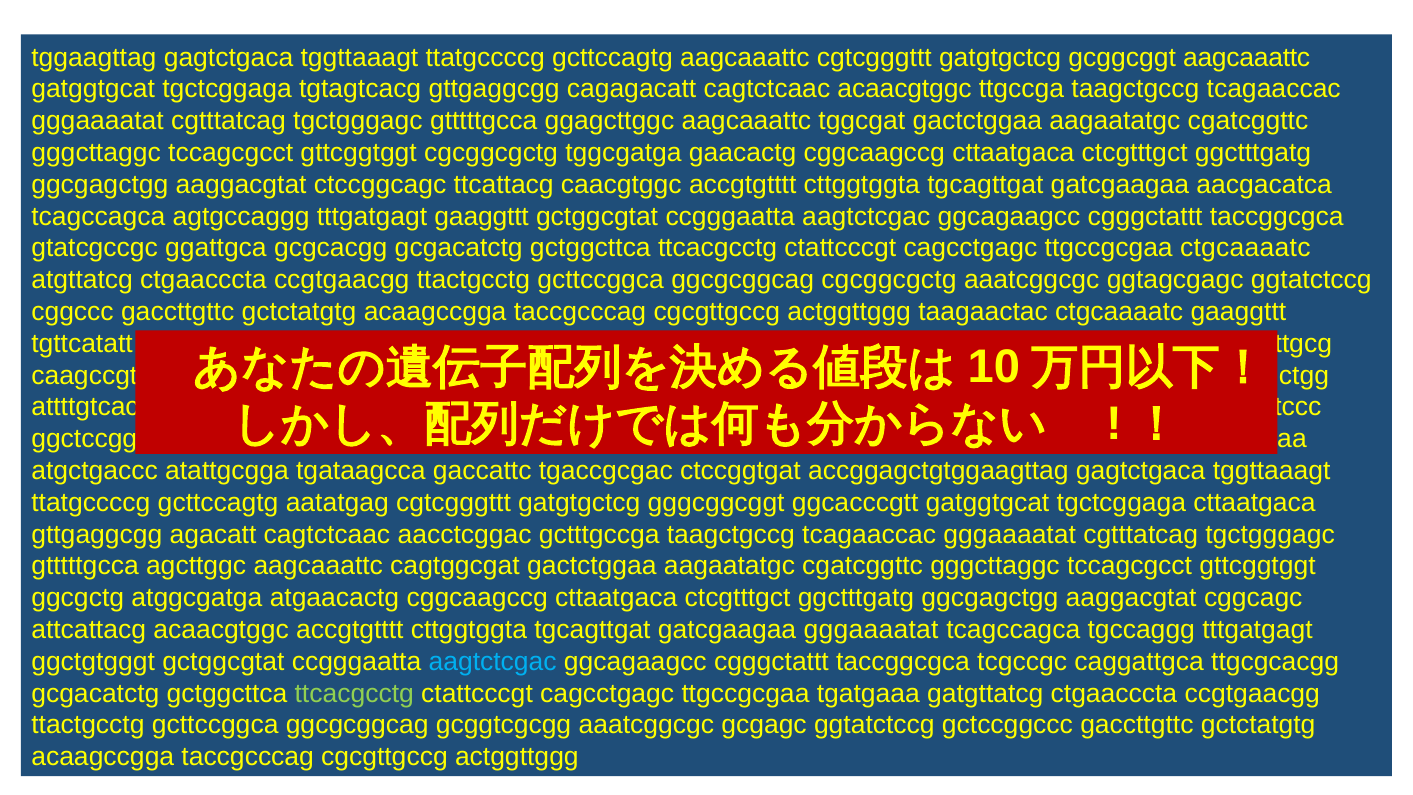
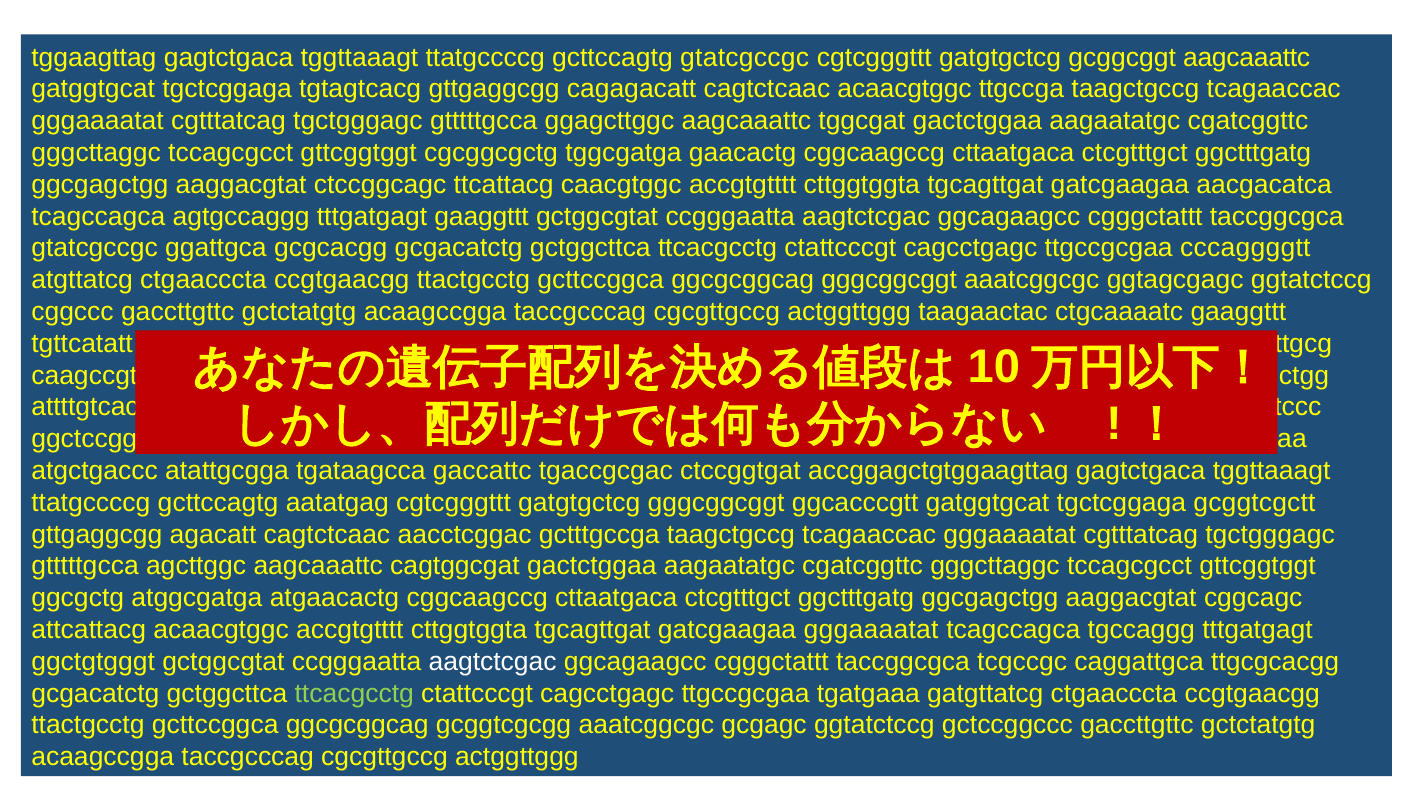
gcttccagtg aagcaaattc: aagcaaattc -> gtatcgccgc (745, 57)
ttgccgcgaa ctgcaaaatc: ctgcaaaatc -> cccaggggtt (1245, 248)
ggcgcggcag cgcggcgctg: cgcggcgctg -> gggcggcggt (889, 280)
tgctcggaga cttaatgaca: cttaatgaca -> gcggtcgctt (1254, 502)
aagtctcgac colour: light blue -> white (493, 661)
